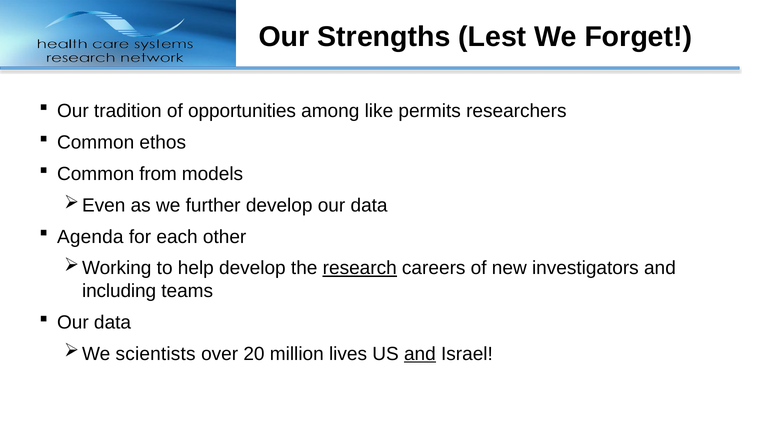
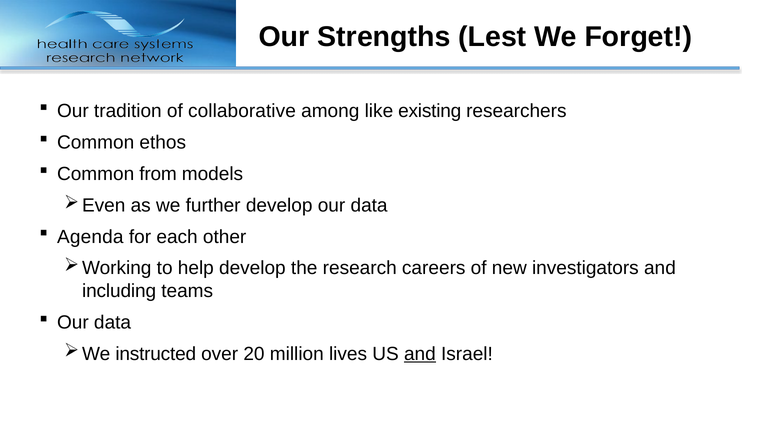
opportunities: opportunities -> collaborative (242, 111)
permits: permits -> existing (430, 111)
research underline: present -> none (360, 268)
scientists: scientists -> instructed (156, 354)
